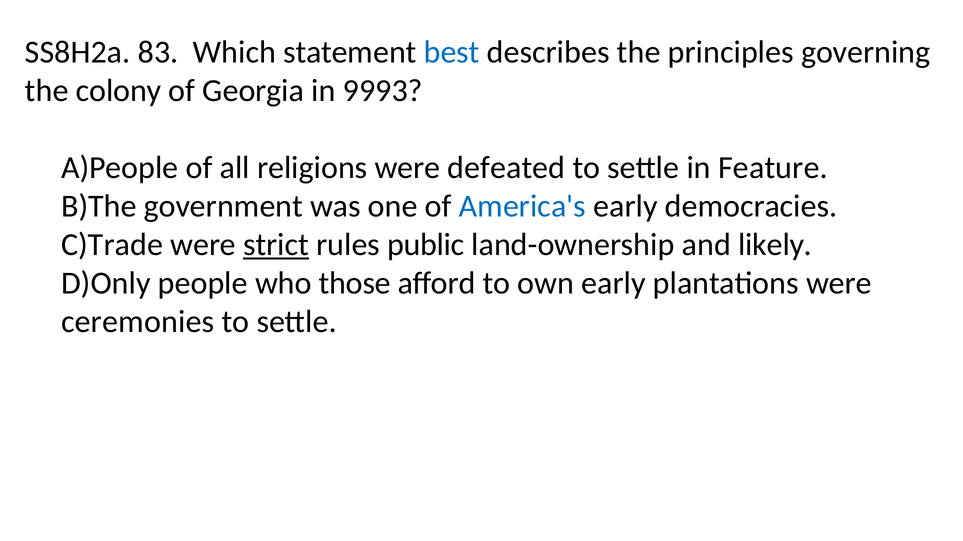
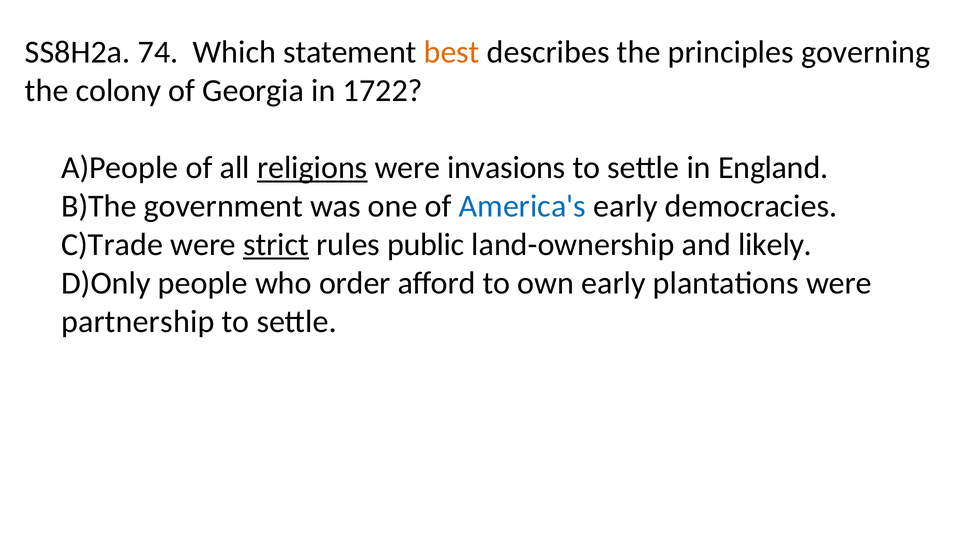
83: 83 -> 74 (158, 52)
best colour: blue -> orange (452, 52)
9993: 9993 -> 1722 (383, 91)
religions underline: none -> present (312, 168)
defeated: defeated -> invasions (506, 168)
Feature: Feature -> England (773, 168)
those: those -> order (355, 283)
ceremonies: ceremonies -> partnership (138, 322)
